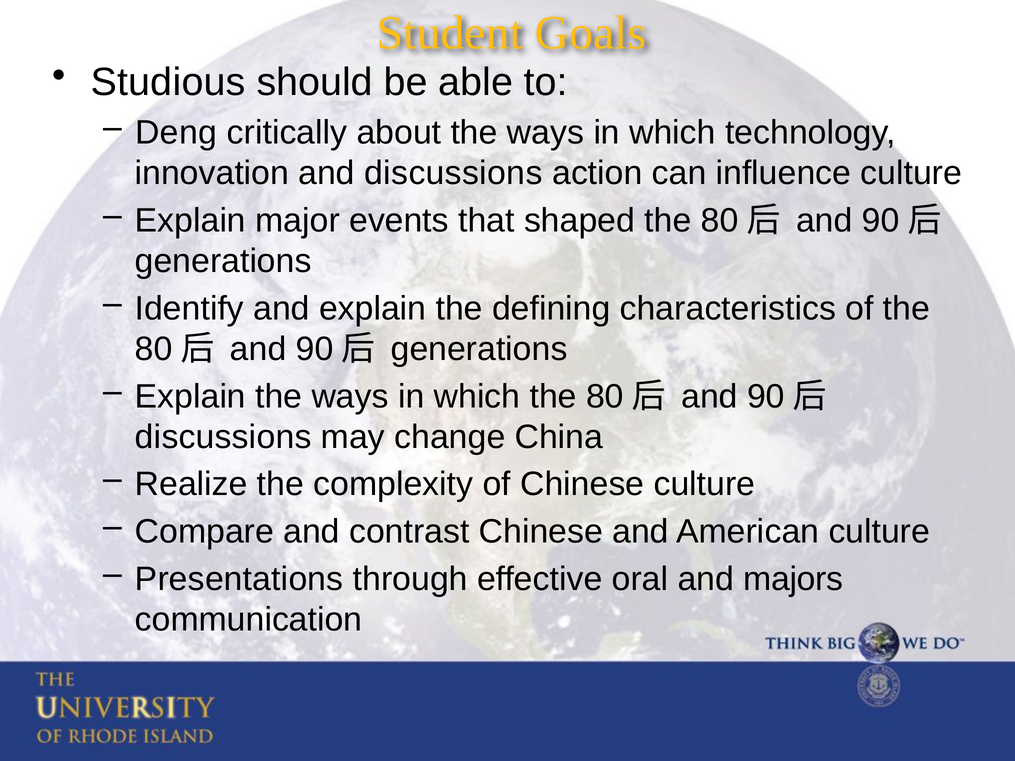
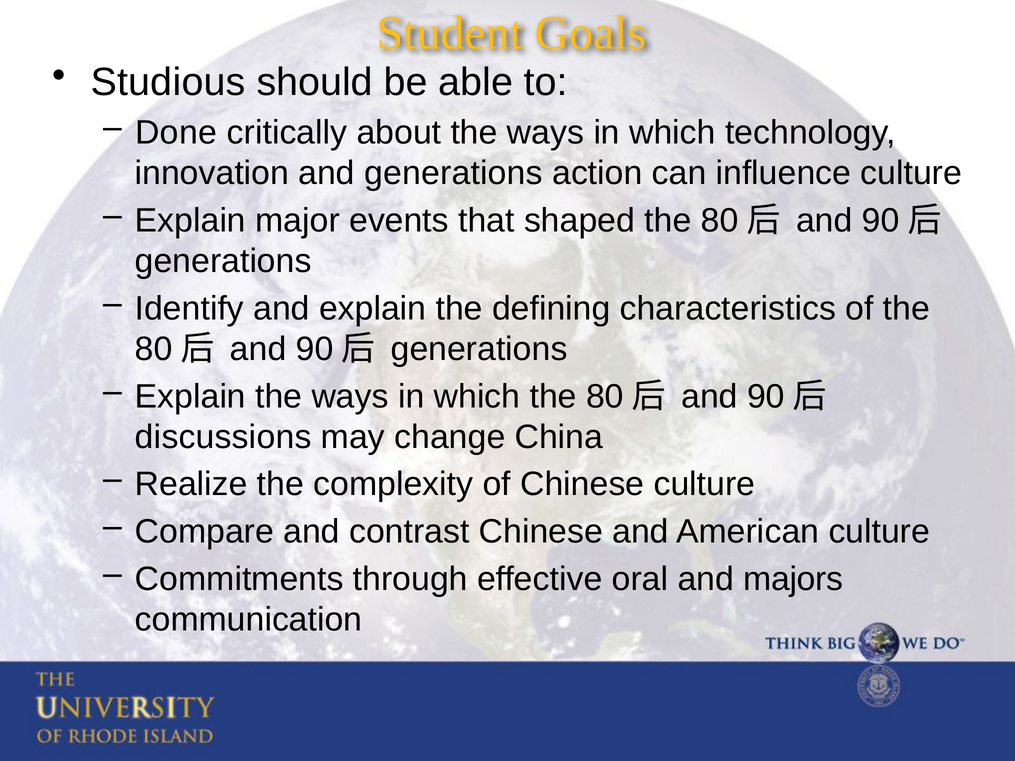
Deng: Deng -> Done (176, 133)
and discussions: discussions -> generations (453, 173)
Presentations: Presentations -> Commitments (239, 579)
